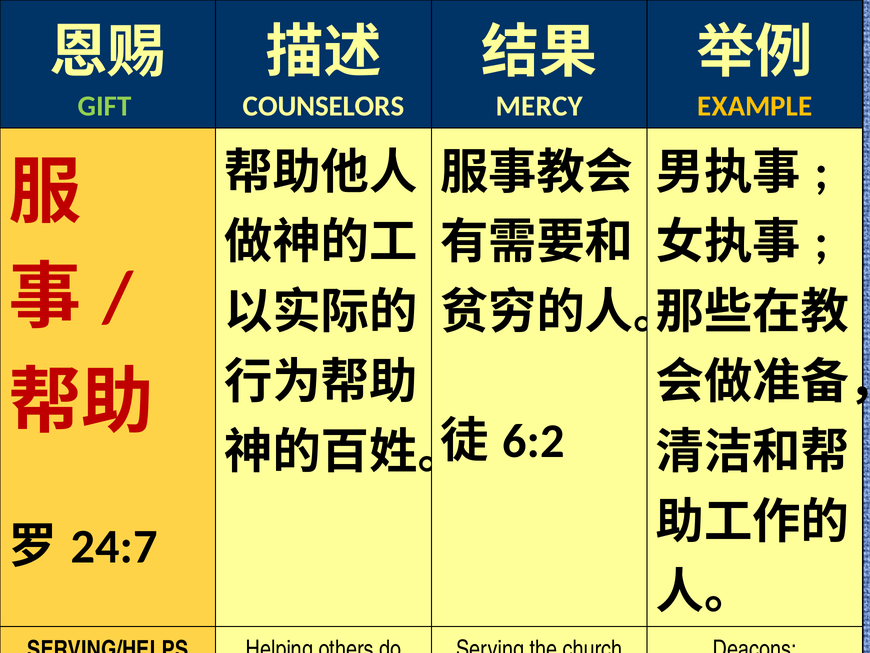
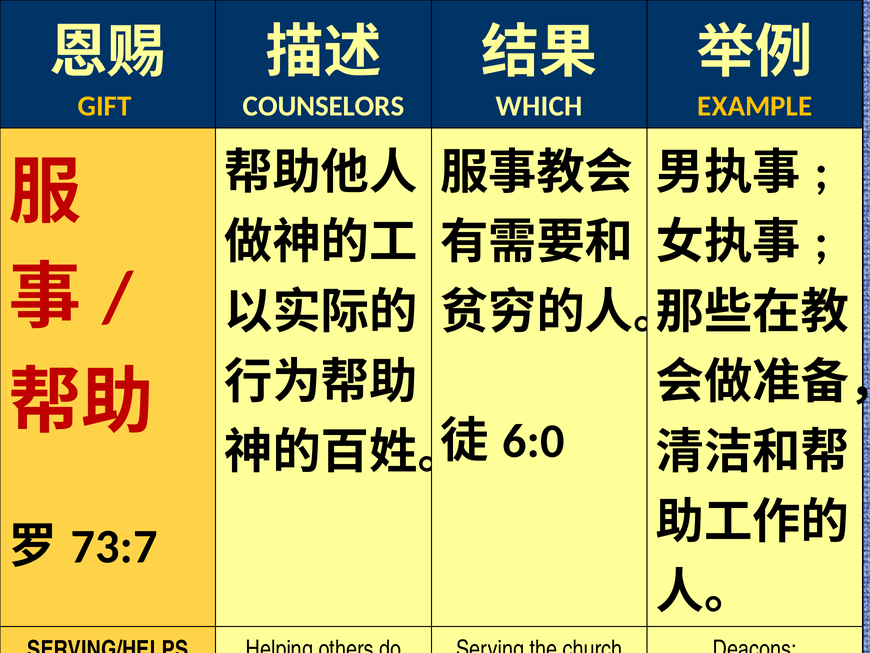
GIFT colour: light green -> yellow (105, 106)
MERCY: MERCY -> WHICH (539, 106)
6:2: 6:2 -> 6:0 (533, 441)
24:7: 24:7 -> 73:7 (114, 546)
